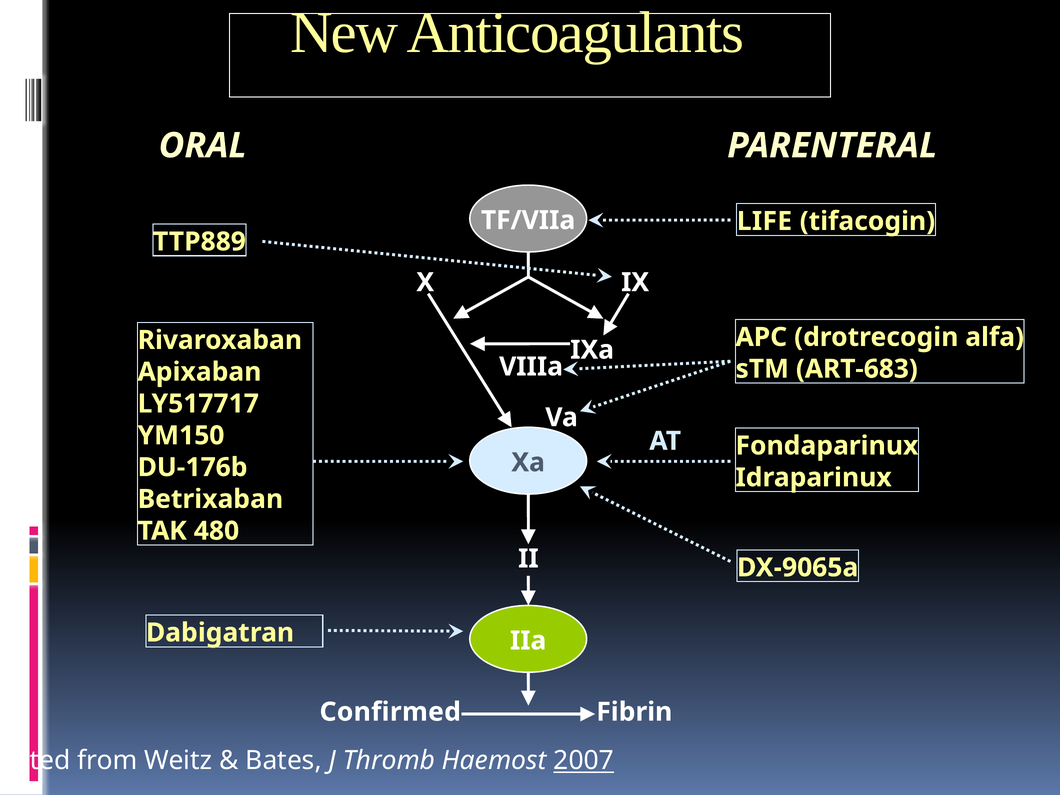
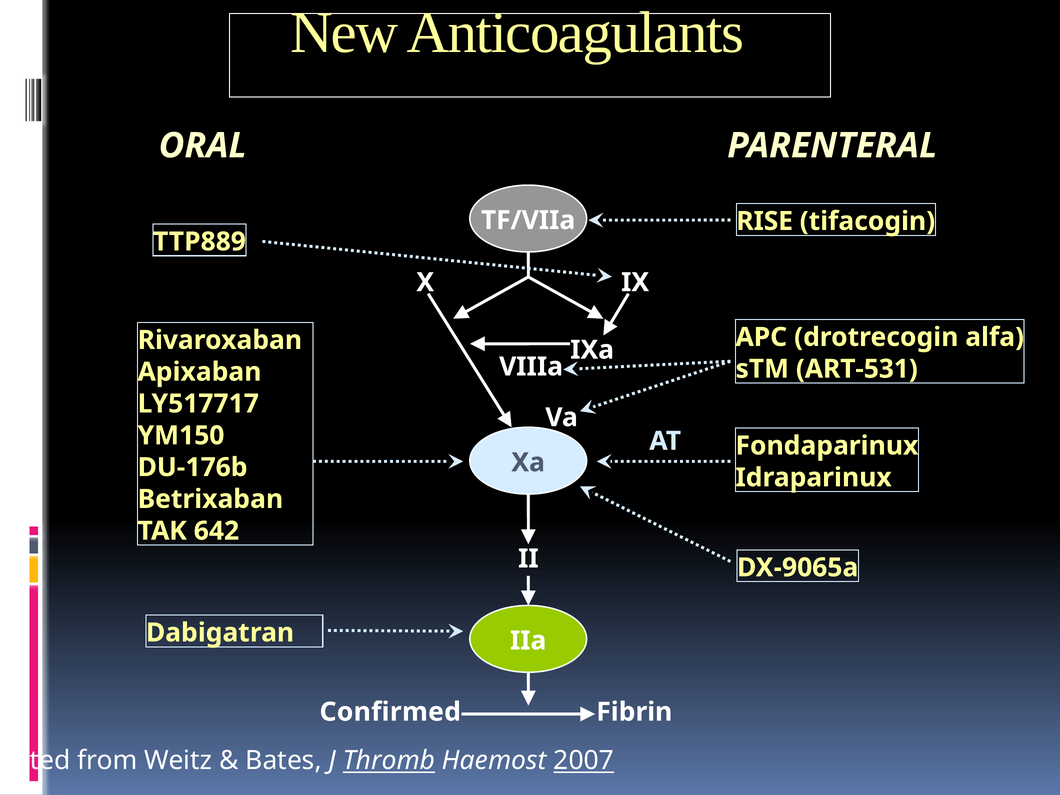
LIFE: LIFE -> RISE (765, 221)
ART-683: ART-683 -> ART-531 (857, 369)
480: 480 -> 642 (216, 531)
Thromb underline: none -> present (389, 761)
